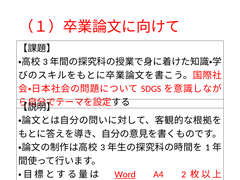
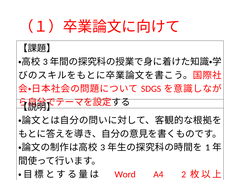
Word underline: present -> none (125, 174)
